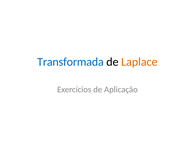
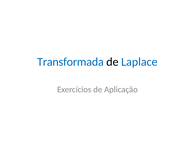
Laplace colour: orange -> blue (139, 62)
